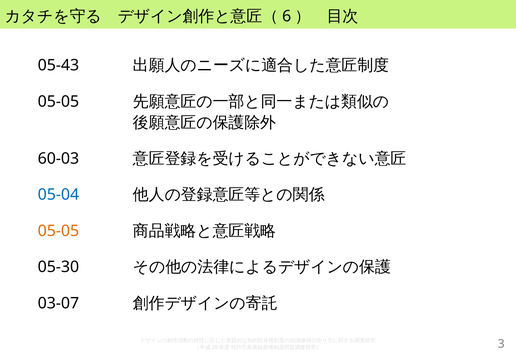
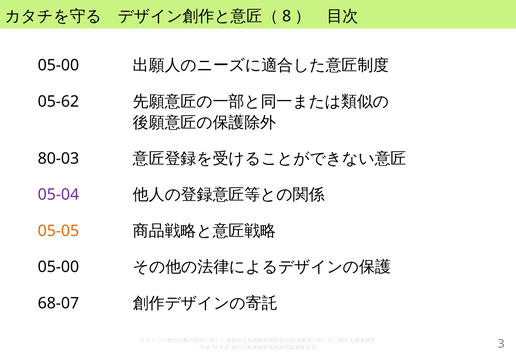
6: 6 -> 8 (287, 16)
05-43: 05-43 -> 05-00 (58, 65)
05-05: 05-05 -> 05-62 (58, 102)
60-03: 60-03 -> 80-03 (58, 159)
05-04 colour: blue -> purple (58, 195)
05-30: 05-30 -> 05-00 (58, 267)
03-07: 03-07 -> 68-07 (58, 303)
